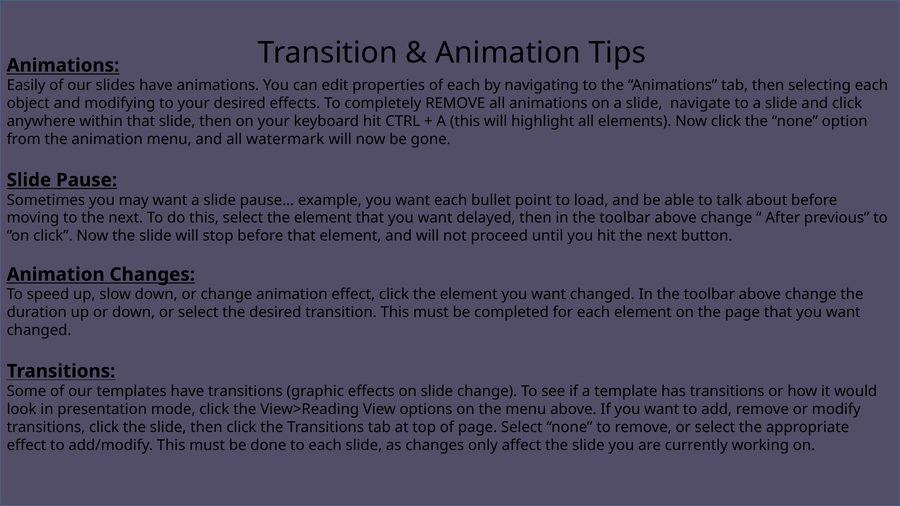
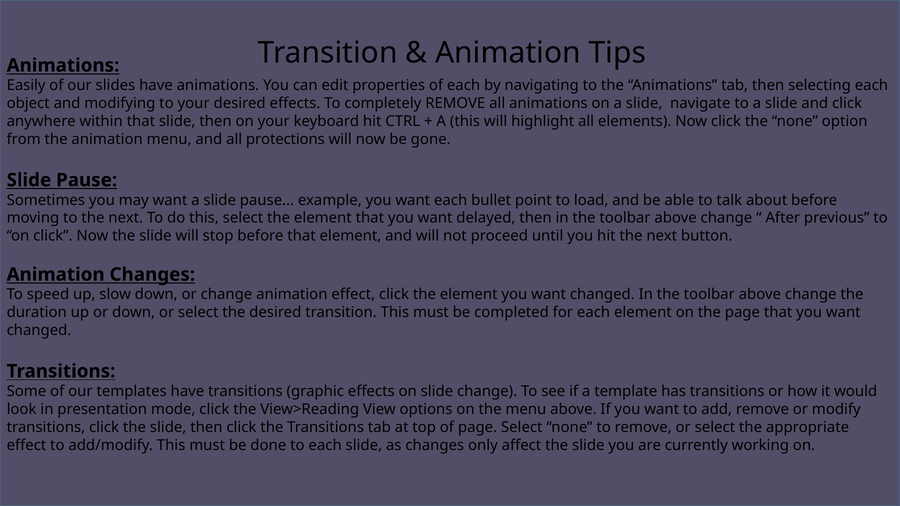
watermark: watermark -> protections (285, 139)
